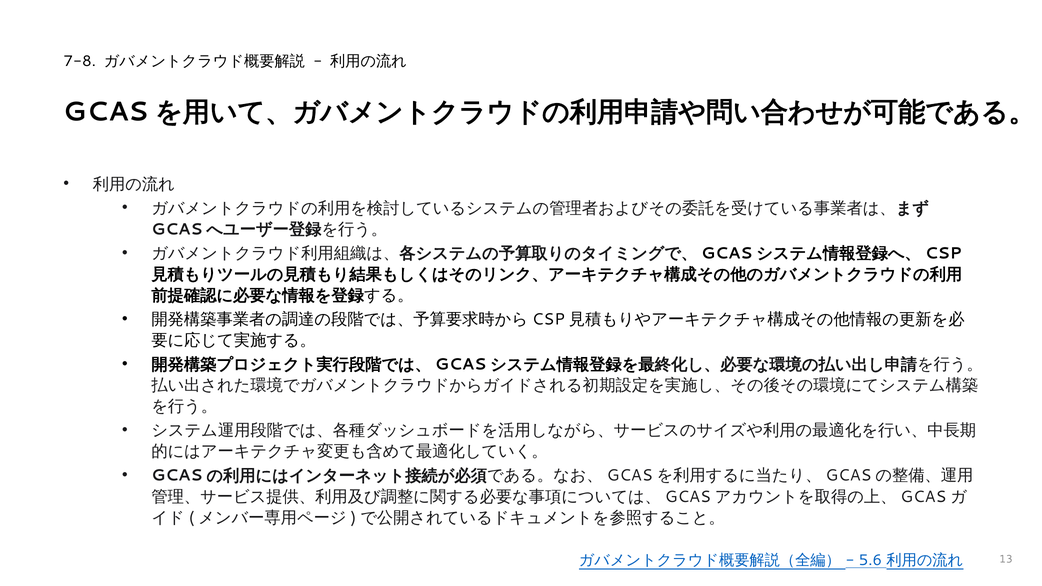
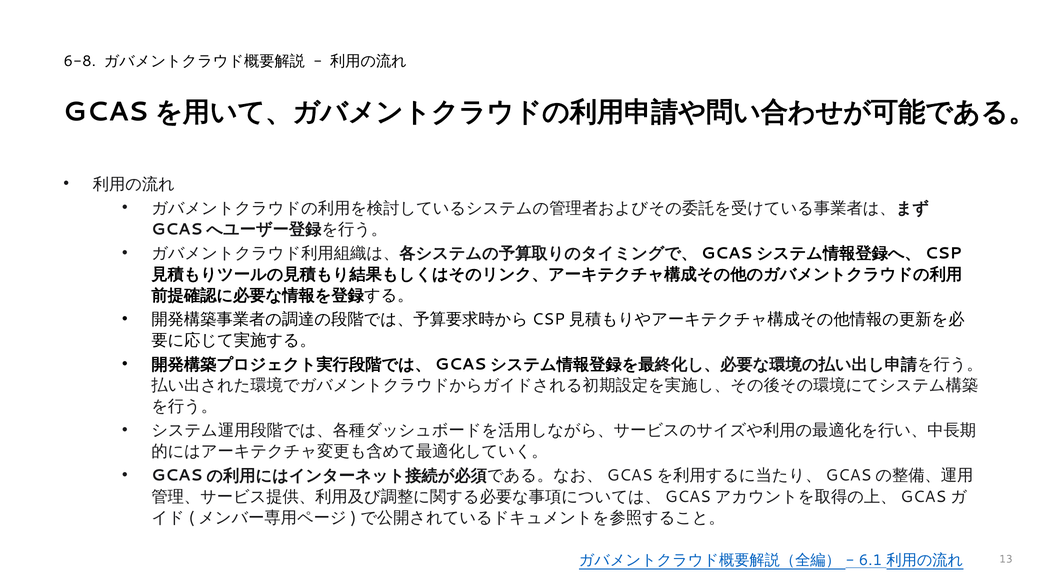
7-8: 7-8 -> 6-8 (80, 61)
5.6: 5.6 -> 6.1 (870, 560)
